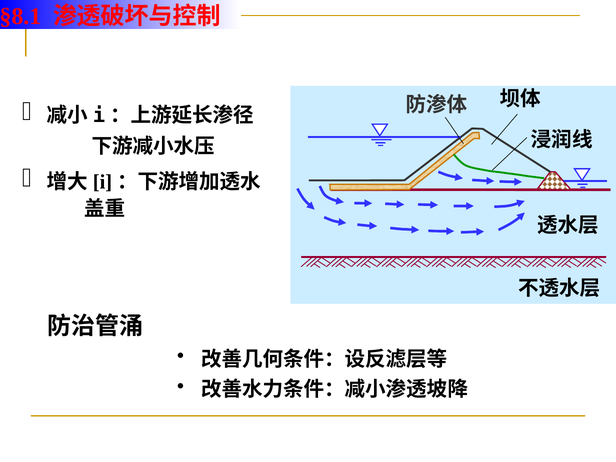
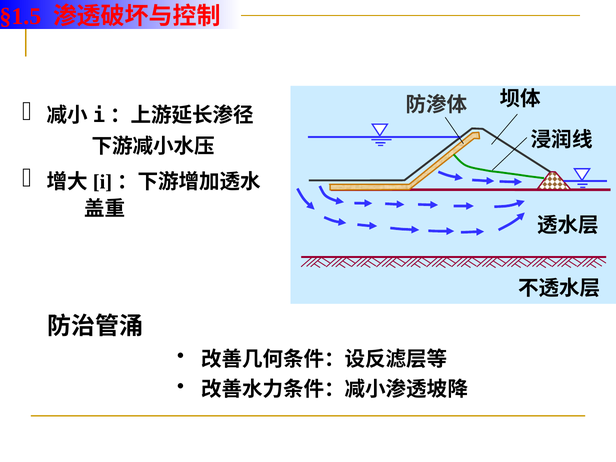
§8.1: §8.1 -> §1.5 (20, 16)
